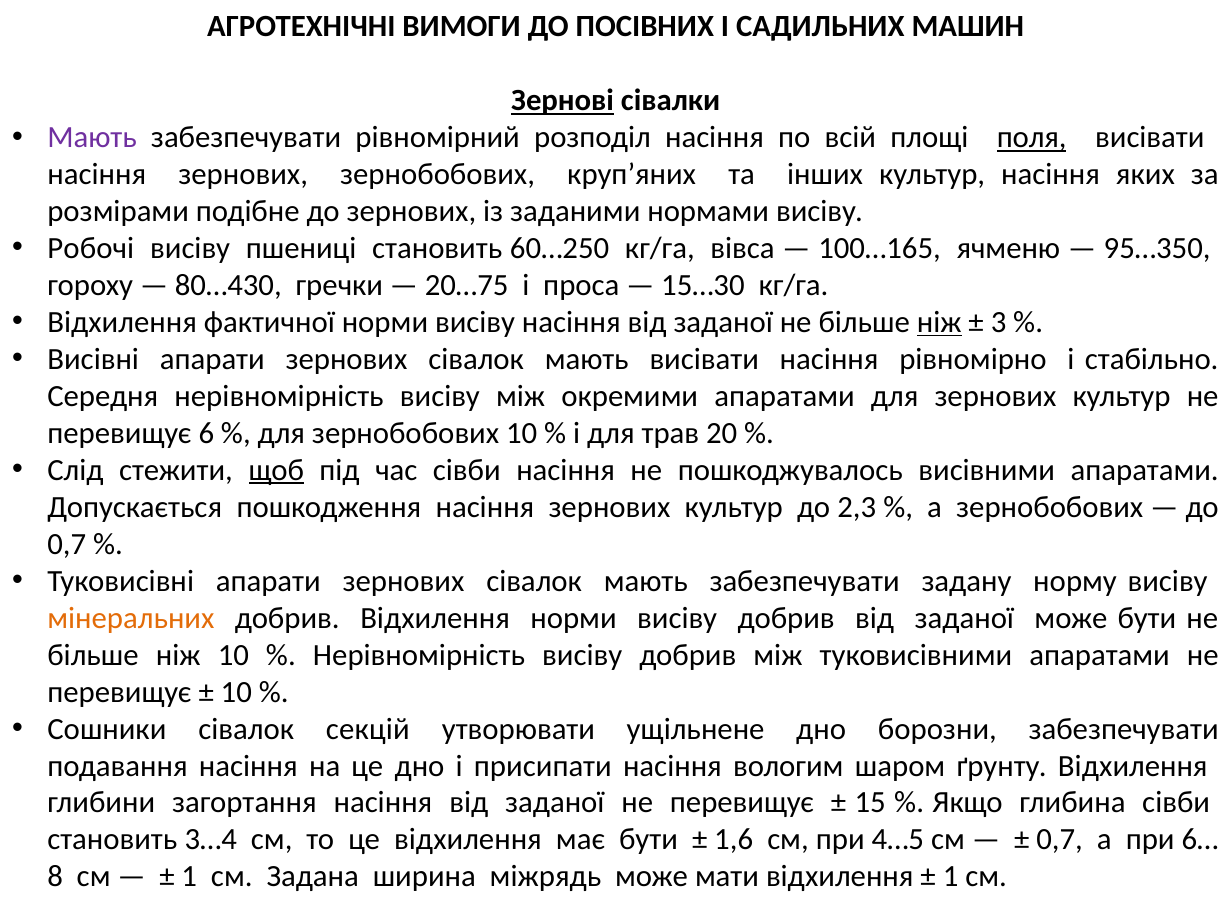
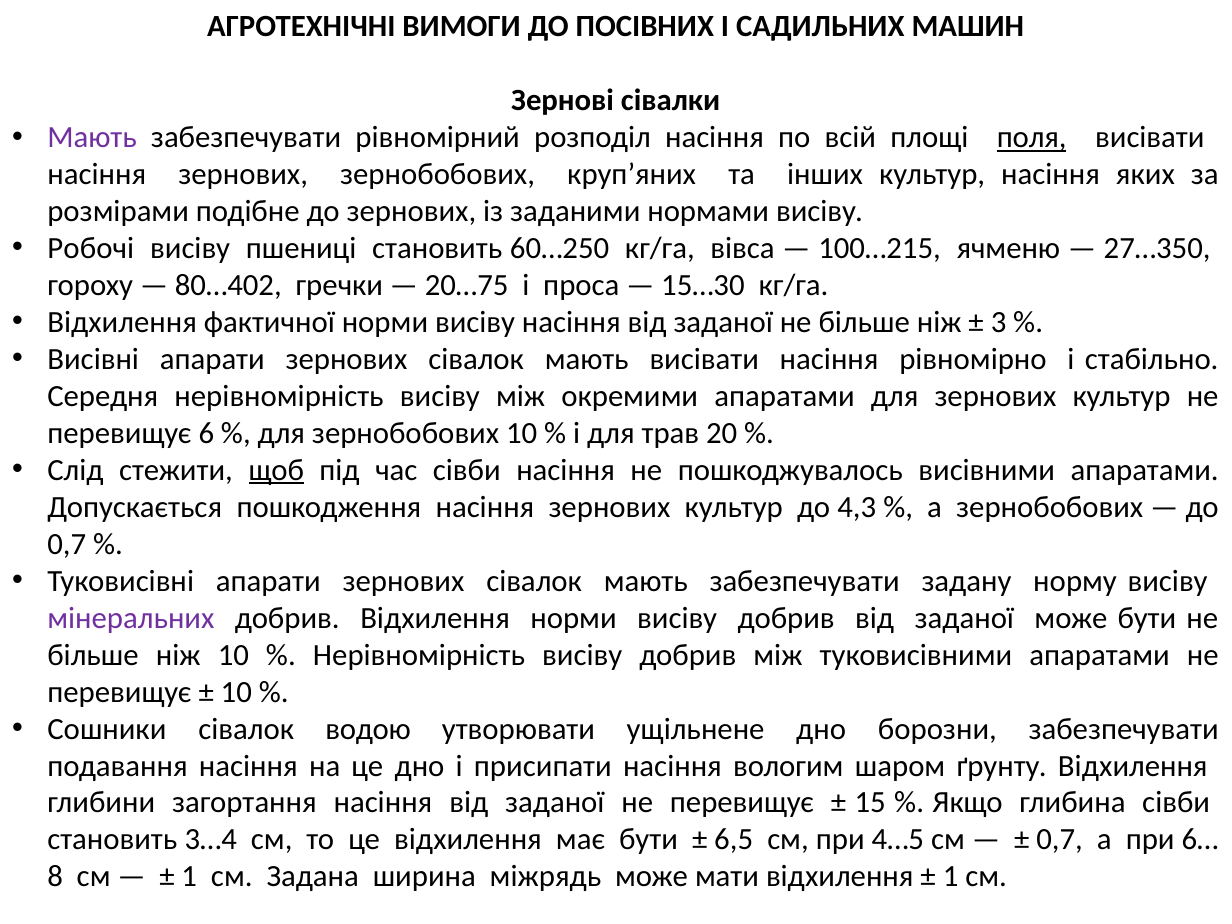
Зернові underline: present -> none (563, 101)
100…165: 100…165 -> 100…215 (880, 248)
95…350: 95…350 -> 27…350 (1157, 248)
80…430: 80…430 -> 80…402 (228, 285)
ніж underline: present -> none (939, 322)
2,3: 2,3 -> 4,3 (857, 507)
мінеральних colour: orange -> purple (131, 618)
секцій: секцій -> водою (368, 729)
1,6: 1,6 -> 6,5 (734, 840)
